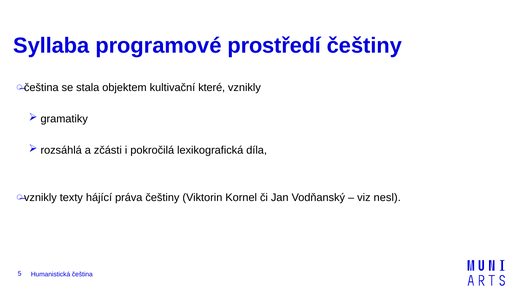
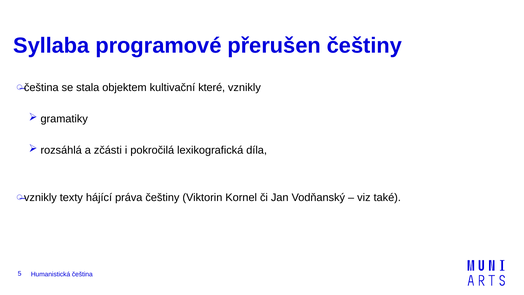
prostředí: prostředí -> přerušen (274, 46)
nesl: nesl -> také (387, 197)
